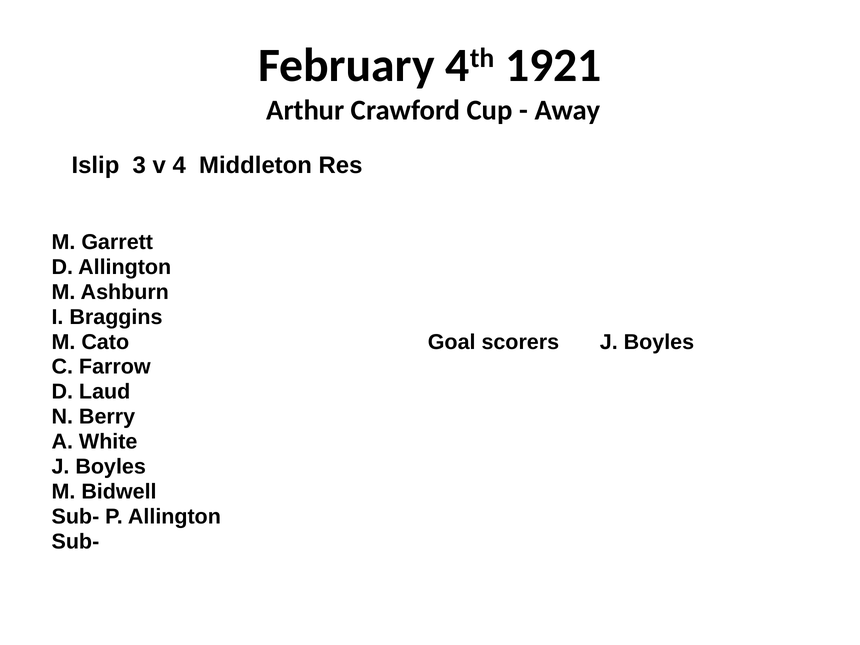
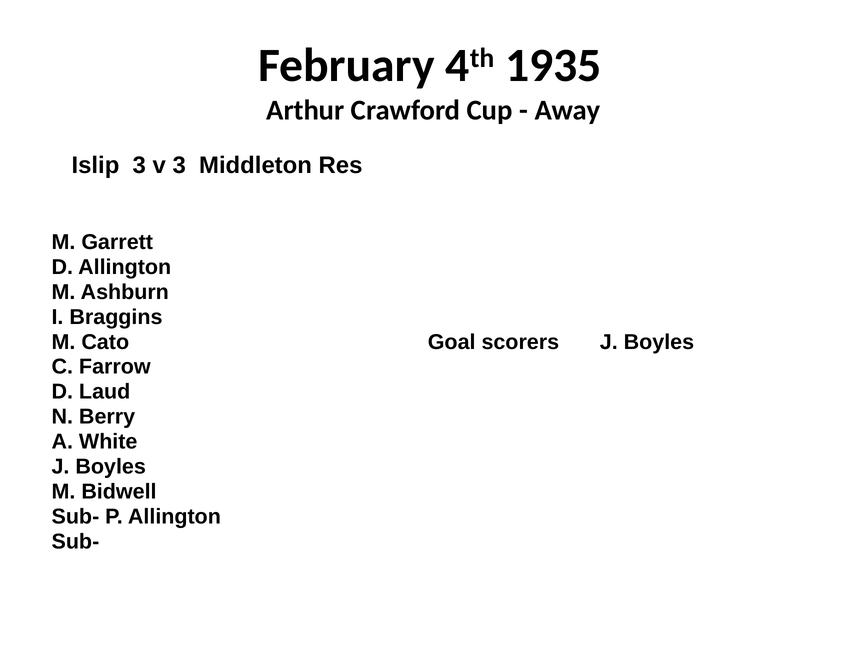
1921: 1921 -> 1935 (553, 66)
v 4: 4 -> 3 (179, 165)
